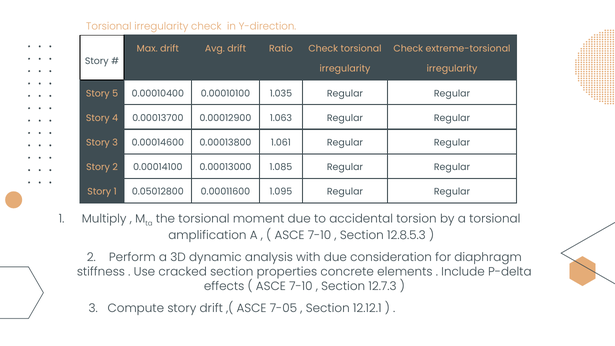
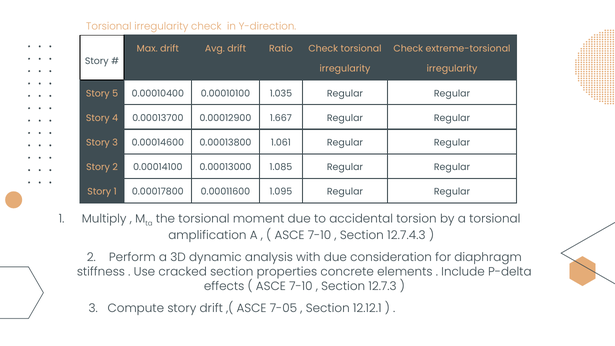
1.063: 1.063 -> 1.667 (281, 118)
0.05012800: 0.05012800 -> 0.00017800 (158, 192)
12.8.5.3: 12.8.5.3 -> 12.7.4.3 (406, 235)
